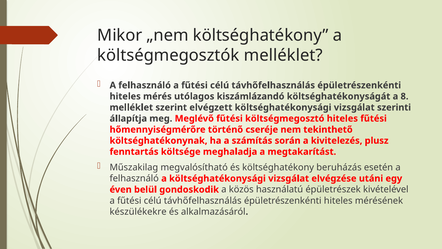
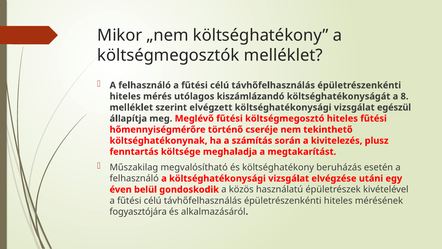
szerinti: szerinti -> egészül (394, 107)
készülékekre: készülékekre -> fogyasztójára (138, 211)
